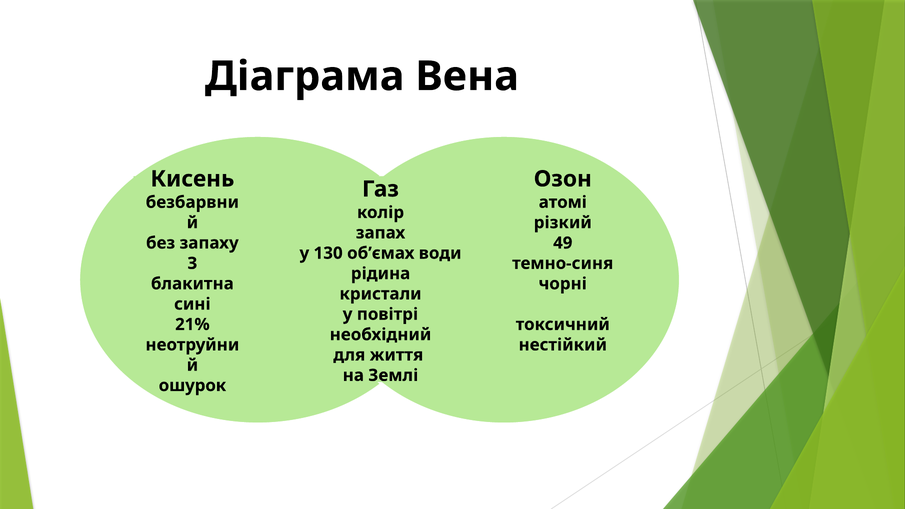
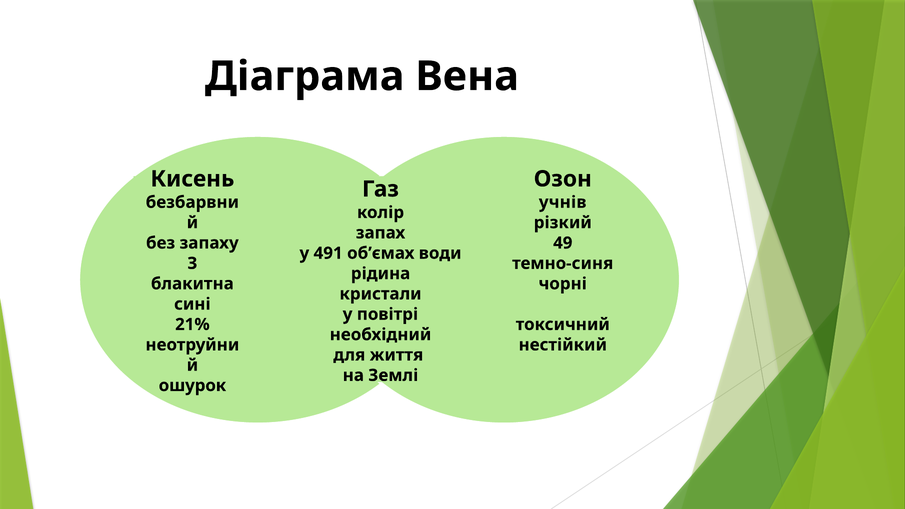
атомі: атомі -> учнів (563, 202)
130: 130 -> 491 (328, 253)
